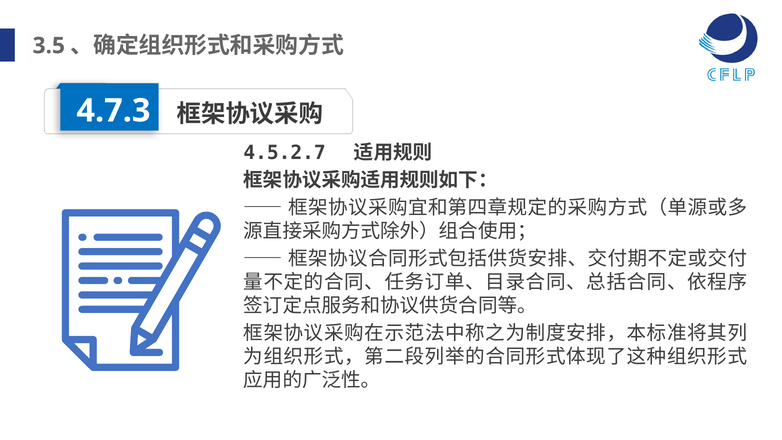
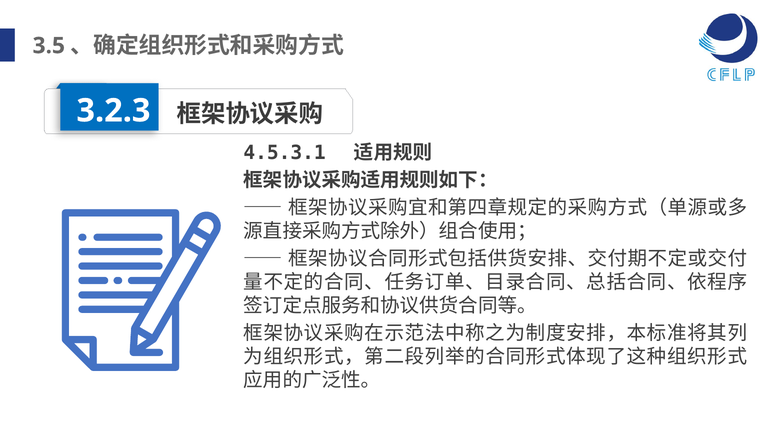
4.7.3: 4.7.3 -> 3.2.3 (113, 111)
4.5.2.7: 4.5.2.7 -> 4.5.3.1 (285, 153)
